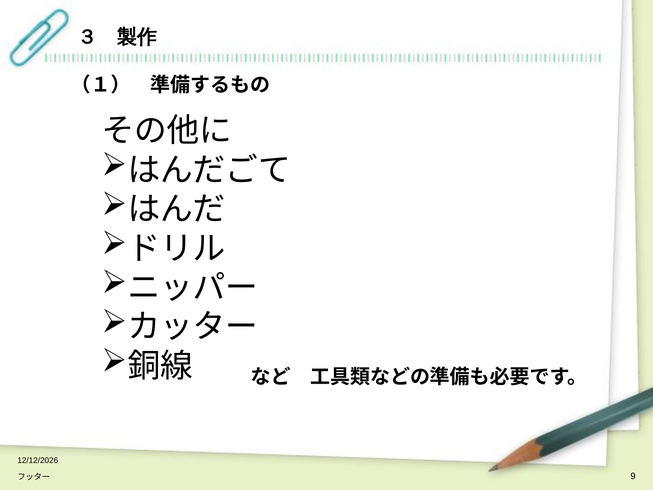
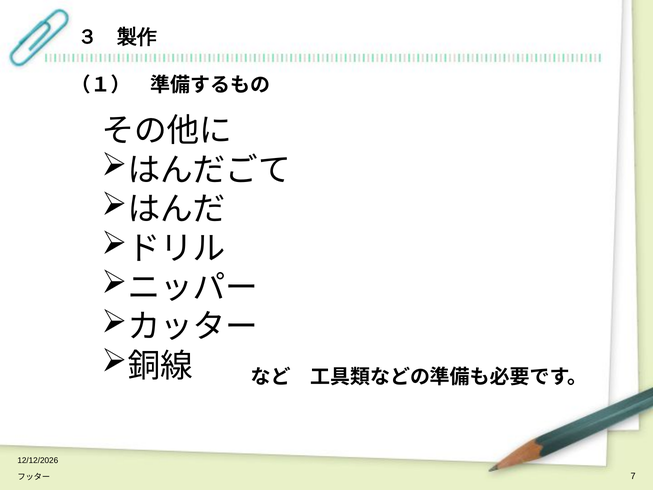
9: 9 -> 7 (633, 476)
